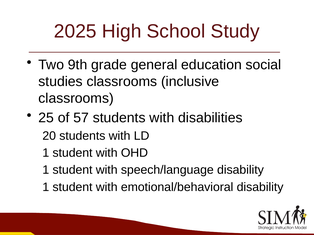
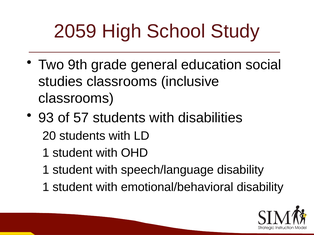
2025: 2025 -> 2059 (75, 31)
25: 25 -> 93 (46, 118)
